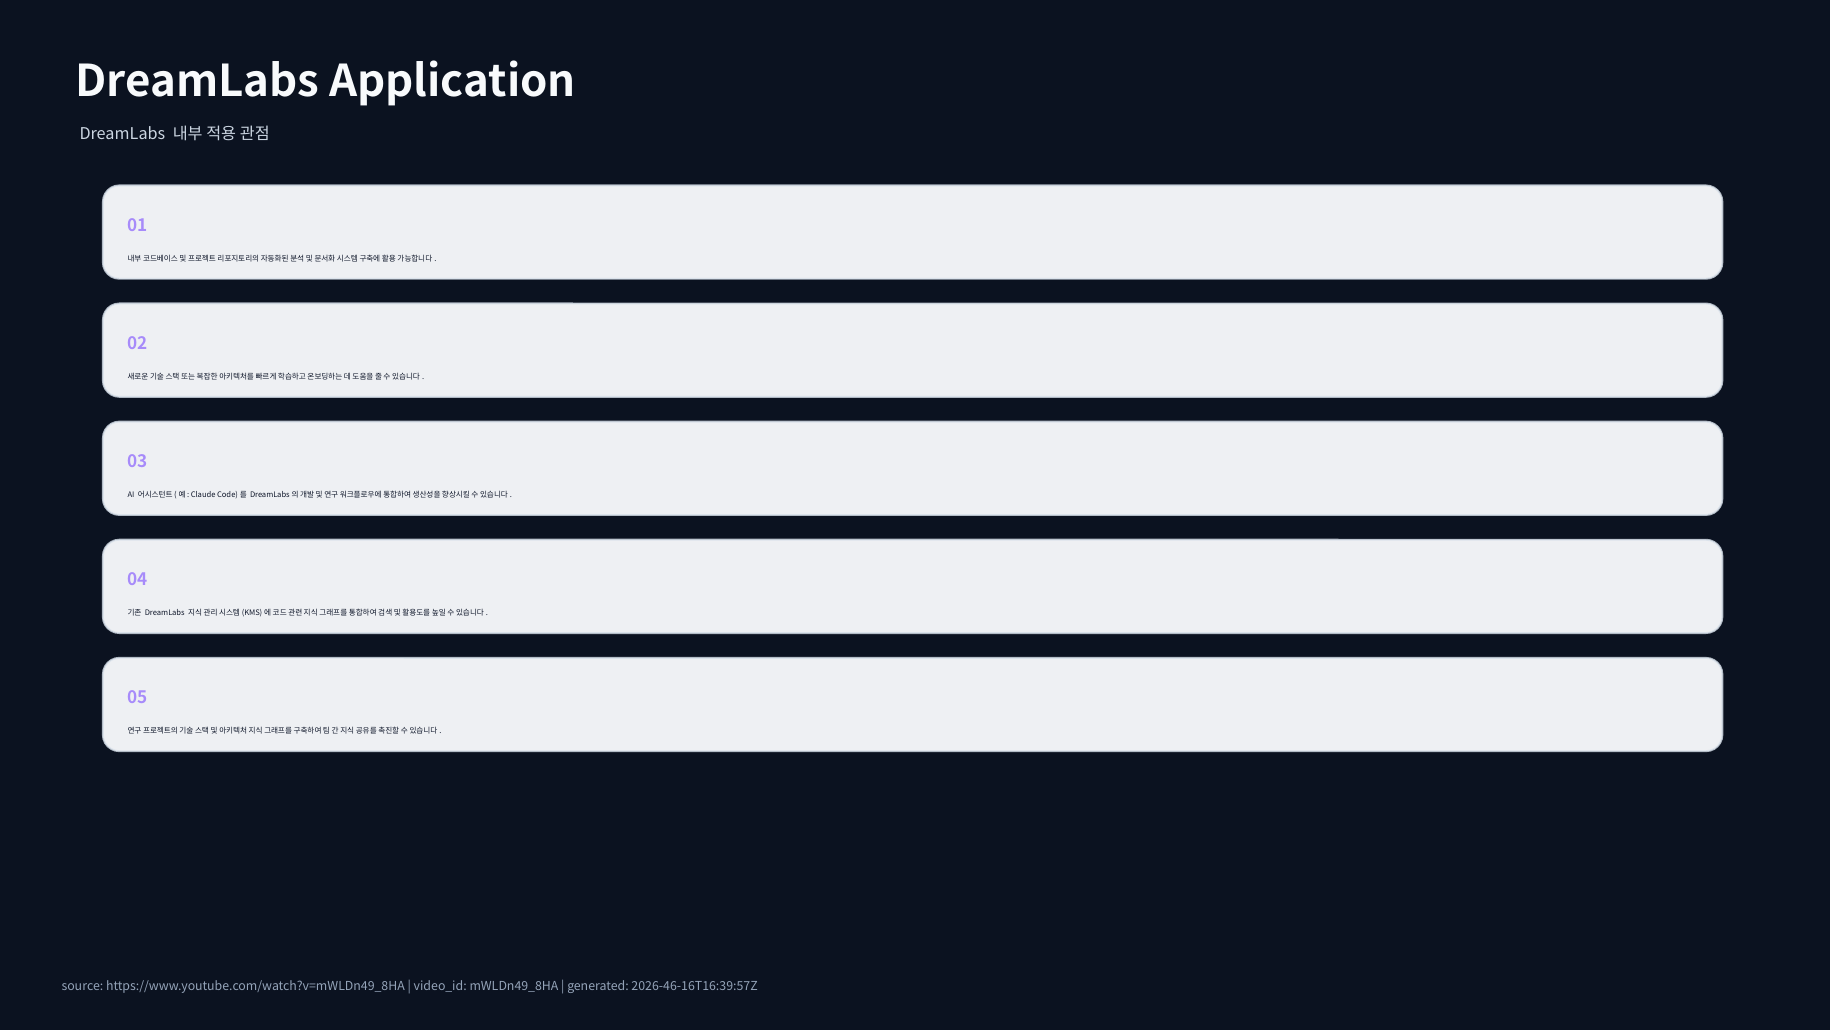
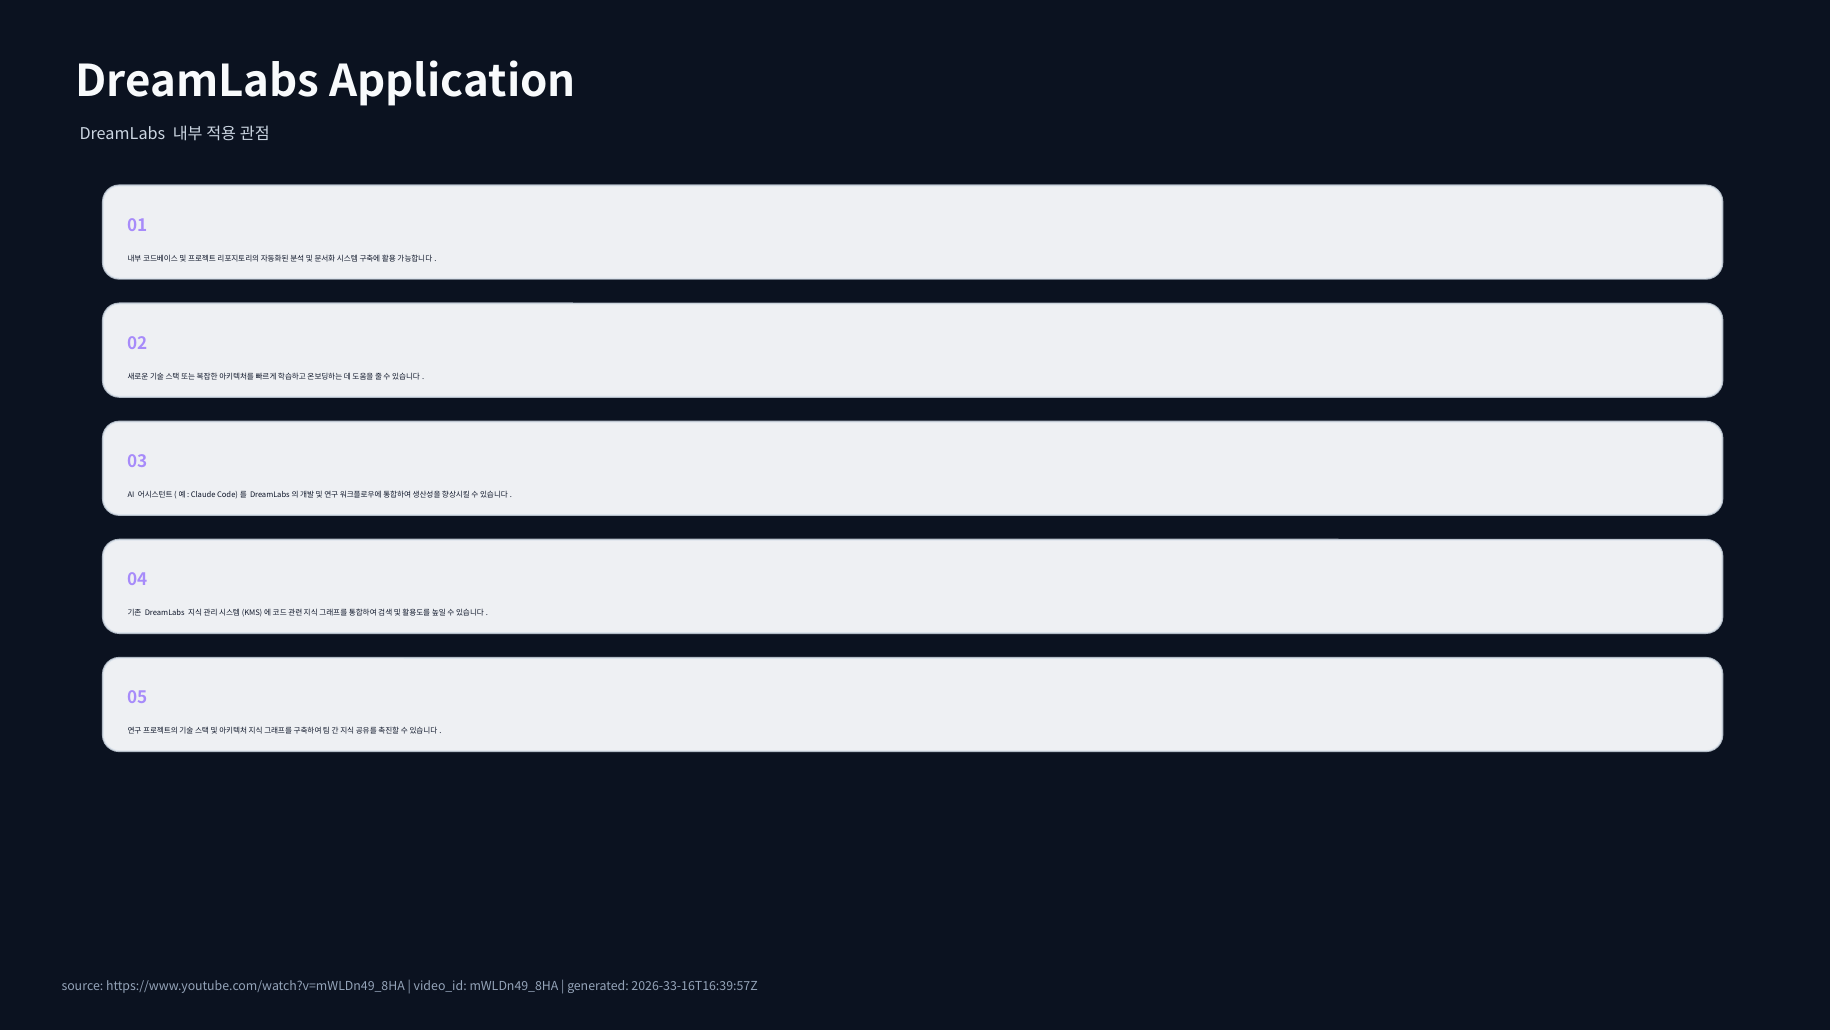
2026-46-16T16:39:57Z: 2026-46-16T16:39:57Z -> 2026-33-16T16:39:57Z (695, 986)
